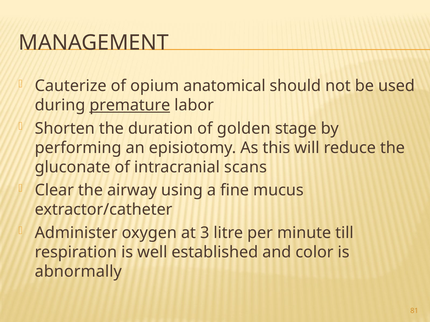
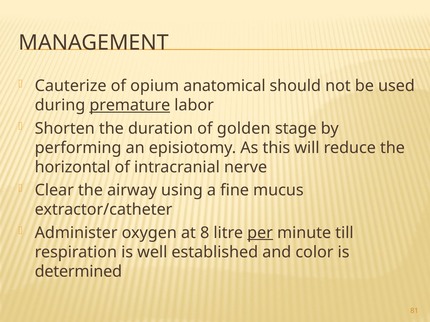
gluconate: gluconate -> horizontal (73, 167)
scans: scans -> nerve (246, 167)
3: 3 -> 8 (205, 233)
per underline: none -> present (260, 233)
abnormally: abnormally -> determined (78, 272)
